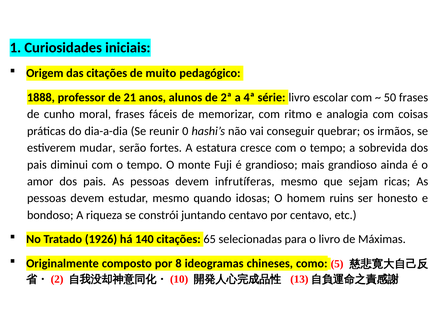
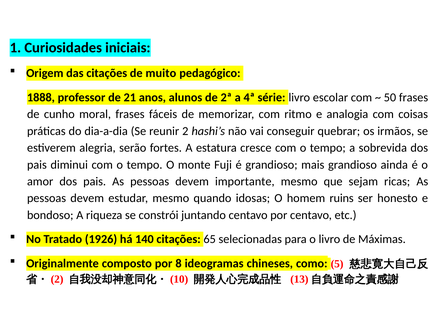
0: 0 -> 2 (185, 131)
mudar: mudar -> alegria (98, 148)
infrutíferas: infrutíferas -> importante (245, 181)
